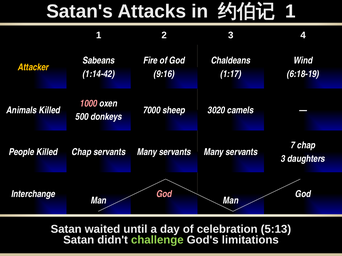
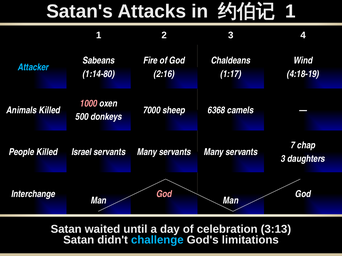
Attacker colour: yellow -> light blue (33, 67)
1:14-42: 1:14-42 -> 1:14-80 (99, 74)
9:16: 9:16 -> 2:16 (164, 74)
6:18-19: 6:18-19 -> 4:18-19 (303, 74)
3020: 3020 -> 6368 (216, 110)
Killed Chap: Chap -> Israel (82, 152)
5:13: 5:13 -> 3:13 (276, 229)
challenge colour: light green -> light blue (157, 240)
